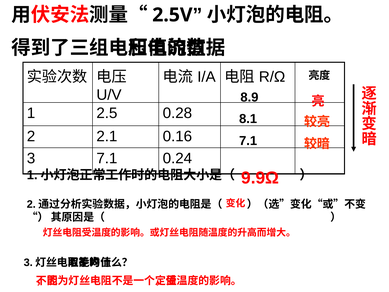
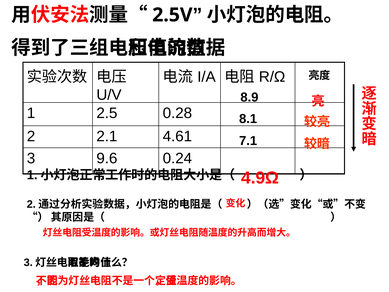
0.16: 0.16 -> 4.61 (177, 136)
3 7.1: 7.1 -> 9.6 (107, 158)
9.9Ω: 9.9Ω -> 4.9Ω (260, 178)
